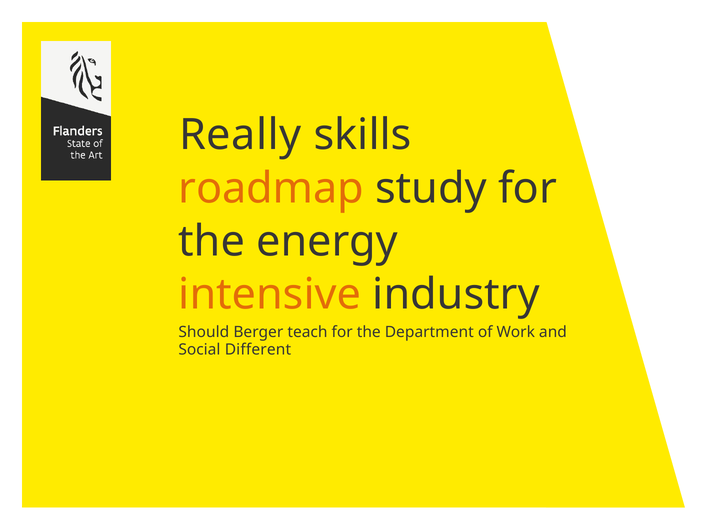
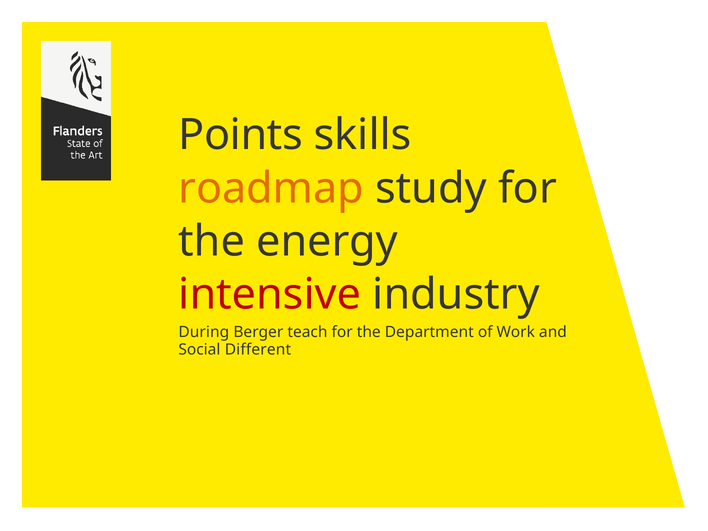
Really: Really -> Points (241, 135)
intensive colour: orange -> red (270, 294)
Should: Should -> During (204, 332)
